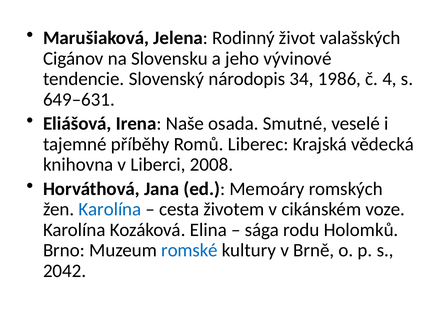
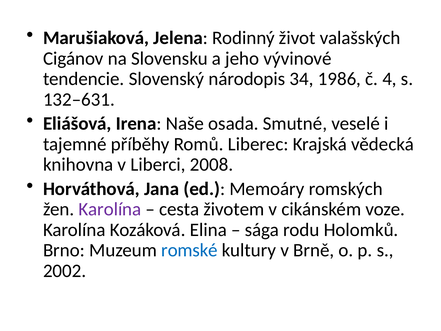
649–631: 649–631 -> 132–631 (79, 99)
Karolína colour: blue -> purple (110, 209)
2042: 2042 -> 2002 (65, 271)
